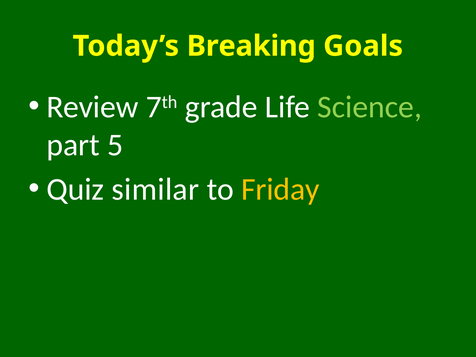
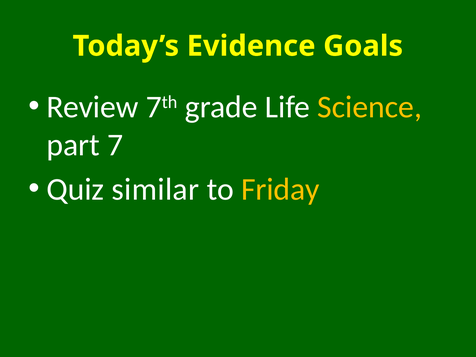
Breaking: Breaking -> Evidence (251, 46)
Science colour: light green -> yellow (370, 107)
5: 5 -> 7 (115, 145)
